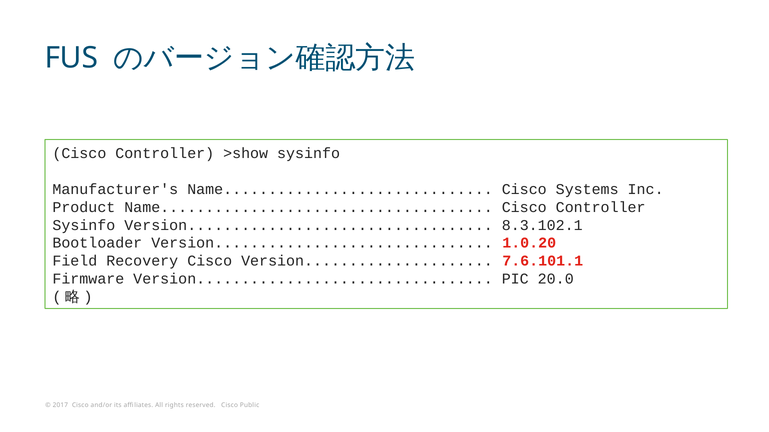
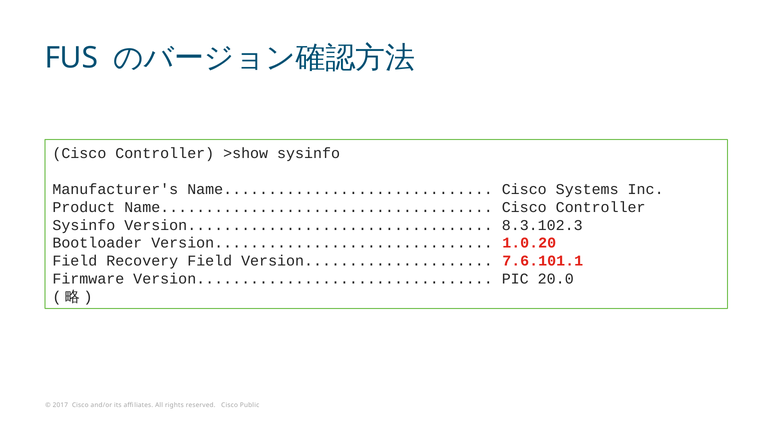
8.3.102.1: 8.3.102.1 -> 8.3.102.3 (542, 225)
Recovery Cisco: Cisco -> Field (210, 261)
